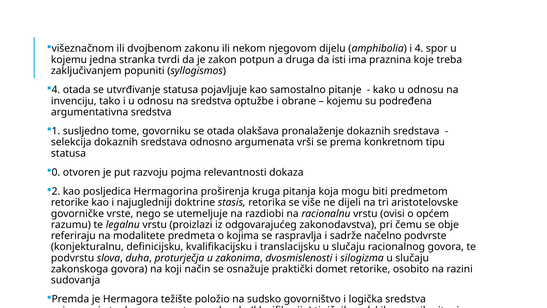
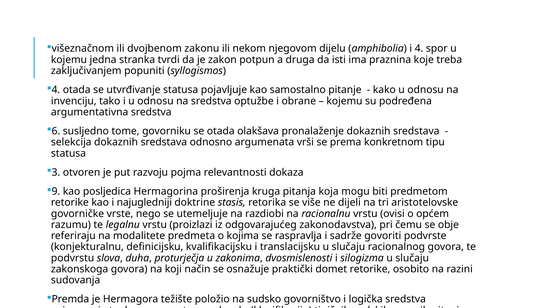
1: 1 -> 6 (56, 131)
0: 0 -> 3 (56, 172)
2: 2 -> 9 (56, 191)
načelno: načelno -> govoriti (383, 236)
